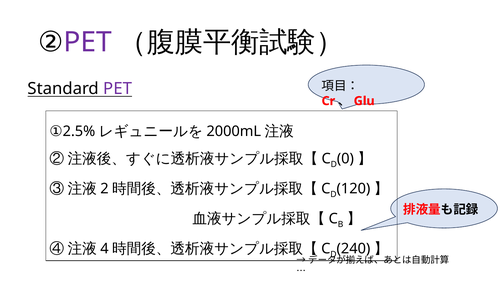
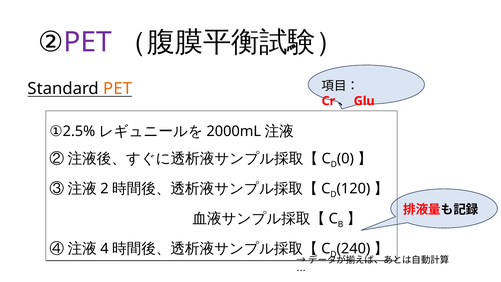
PET colour: purple -> orange (118, 89)
